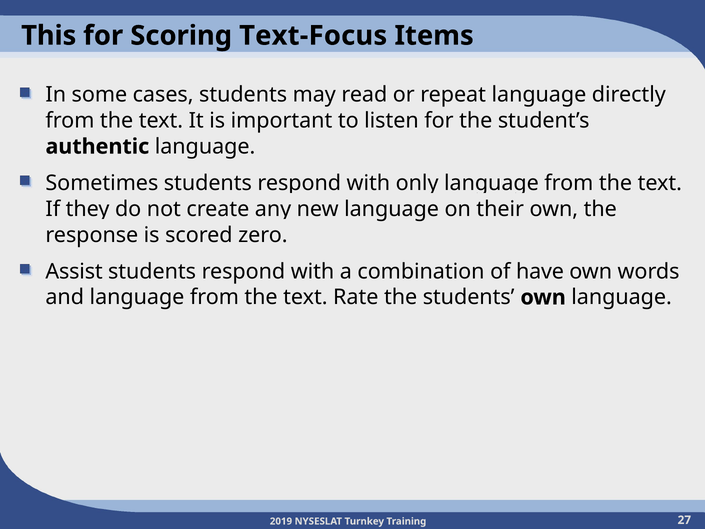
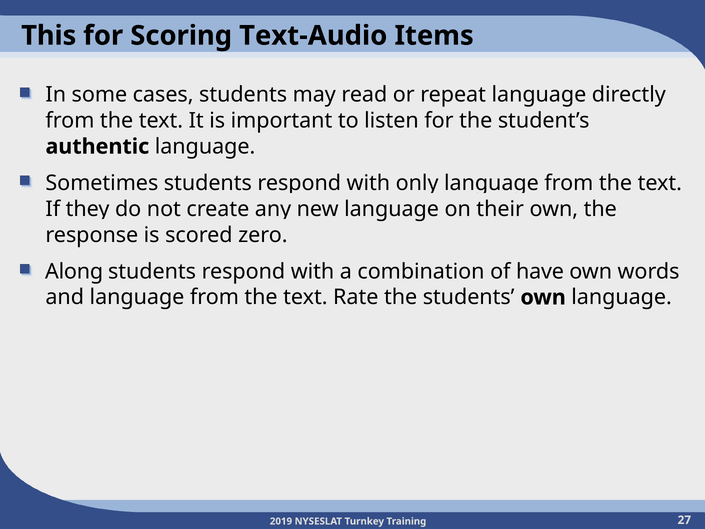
Text-Focus: Text-Focus -> Text-Audio (313, 36)
Assist: Assist -> Along (74, 271)
